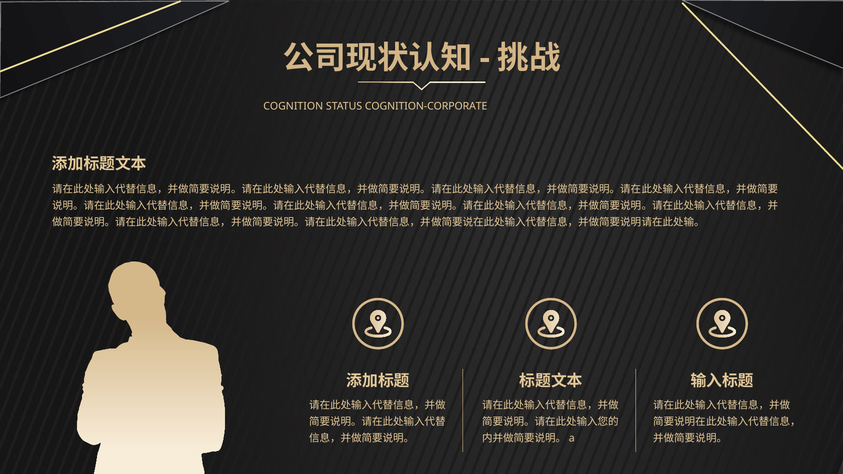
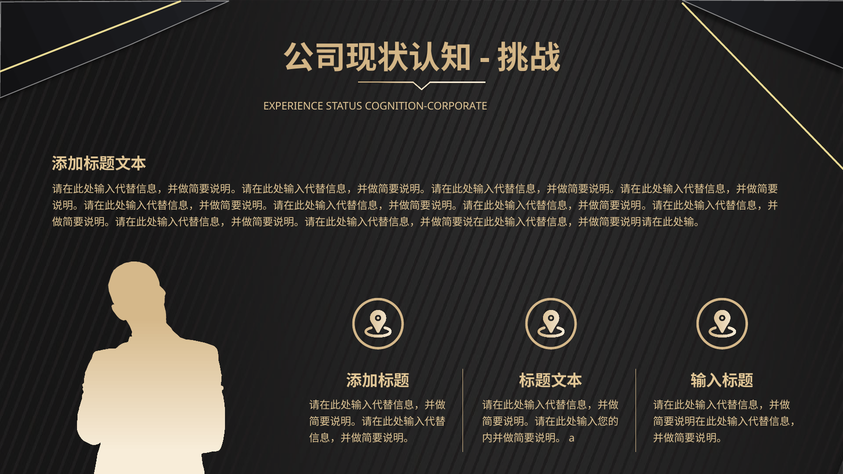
COGNITION: COGNITION -> EXPERIENCE (293, 106)
